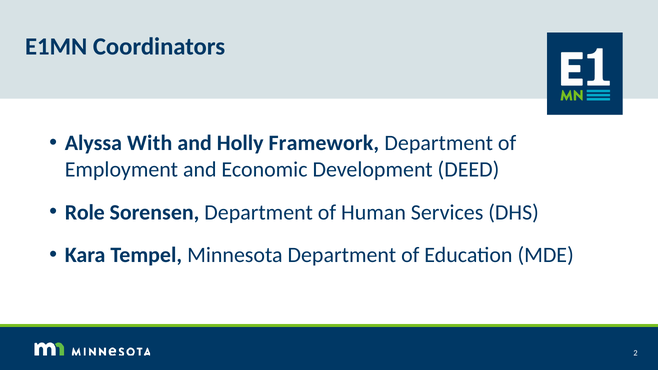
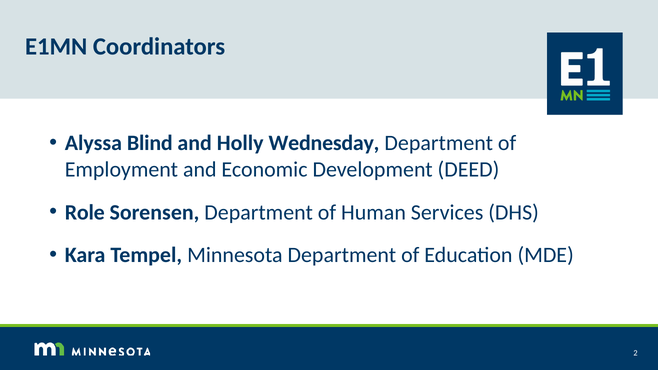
With: With -> Blind (150, 143)
Framework: Framework -> Wednesday (324, 143)
